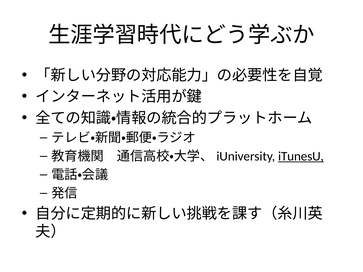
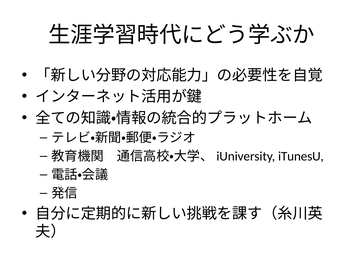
iTunesU underline: present -> none (301, 156)
